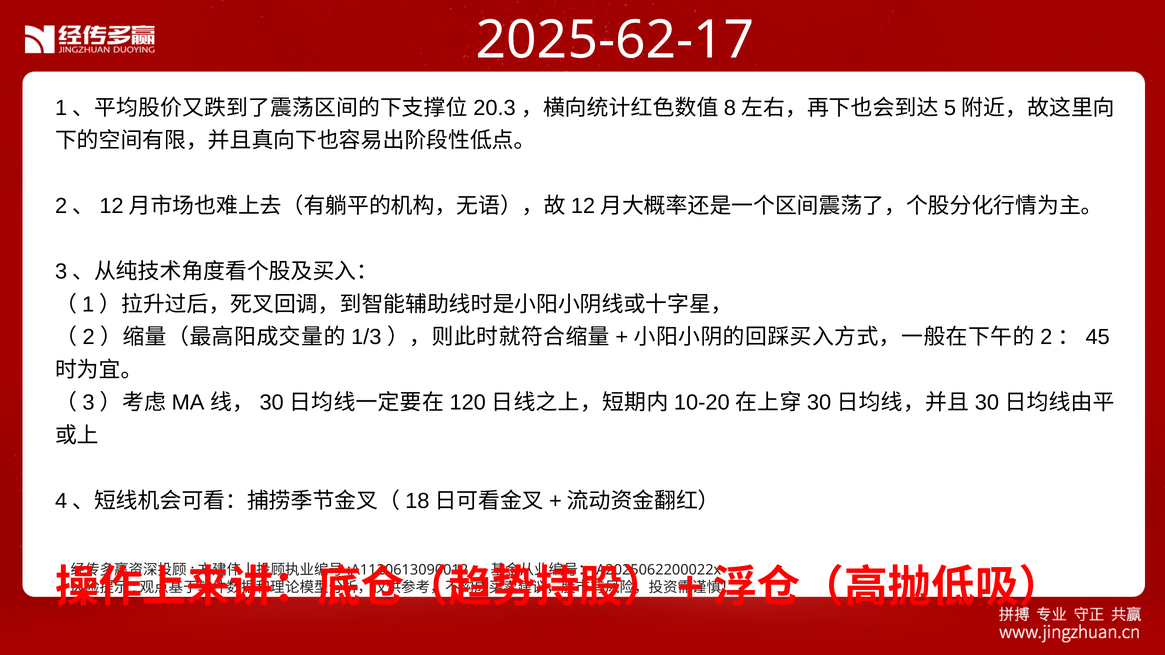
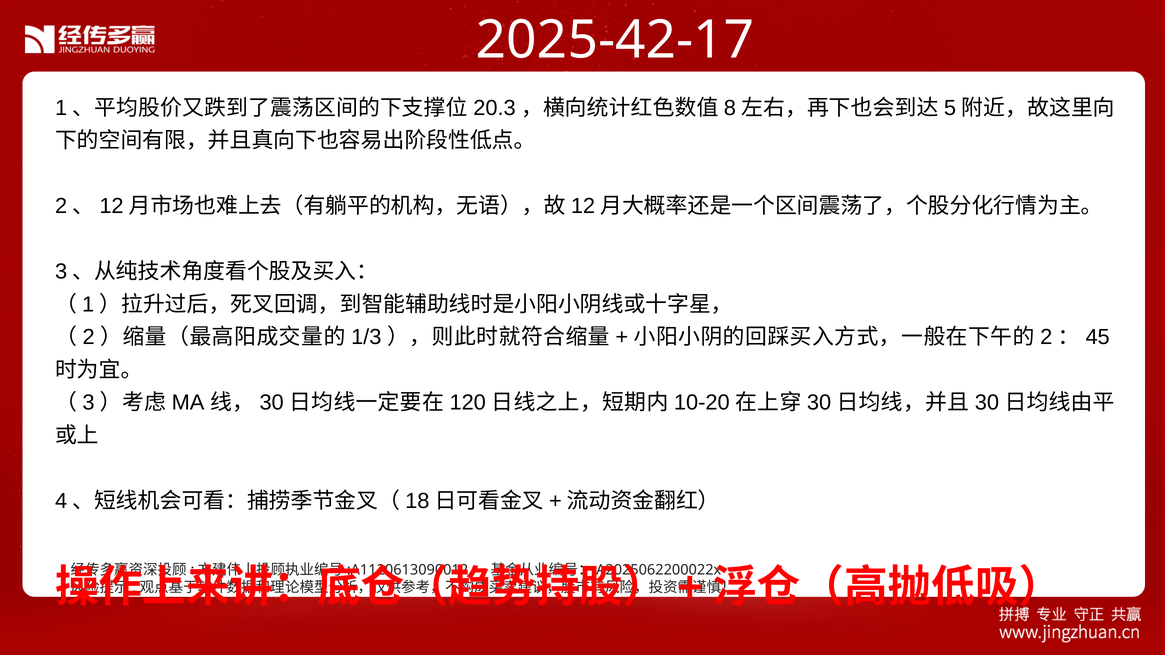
2025-62-17: 2025-62-17 -> 2025-42-17 (615, 40)
